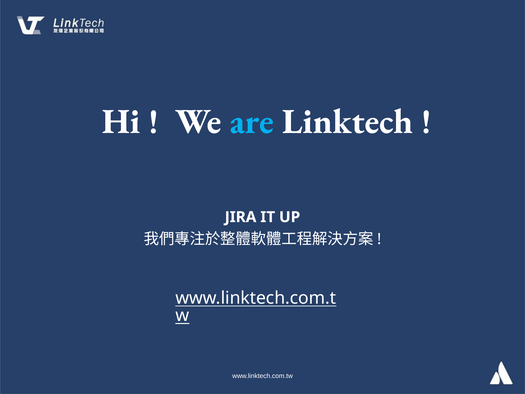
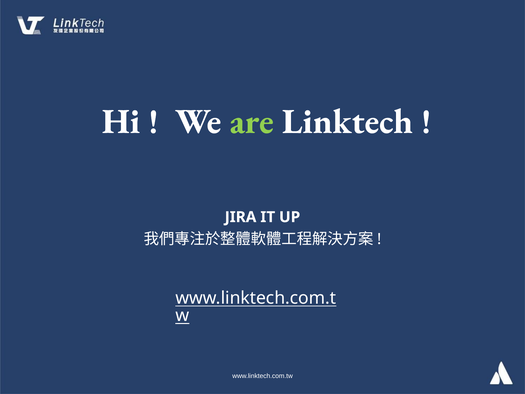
are colour: light blue -> light green (252, 121)
